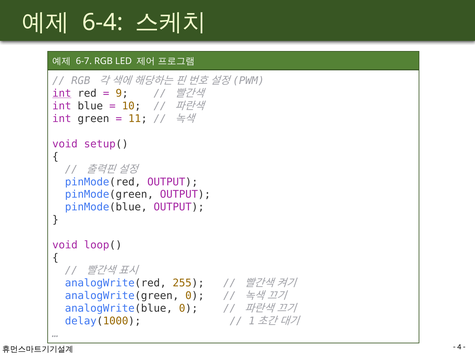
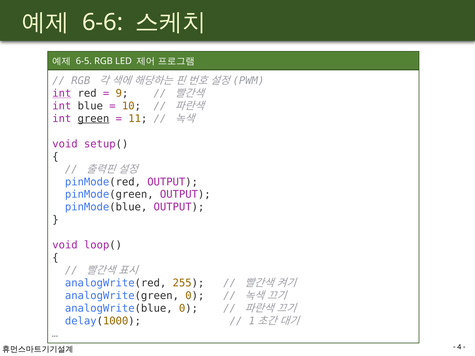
6-4: 6-4 -> 6-6 (103, 22)
6-7: 6-7 -> 6-5 (84, 61)
green underline: none -> present (93, 119)
